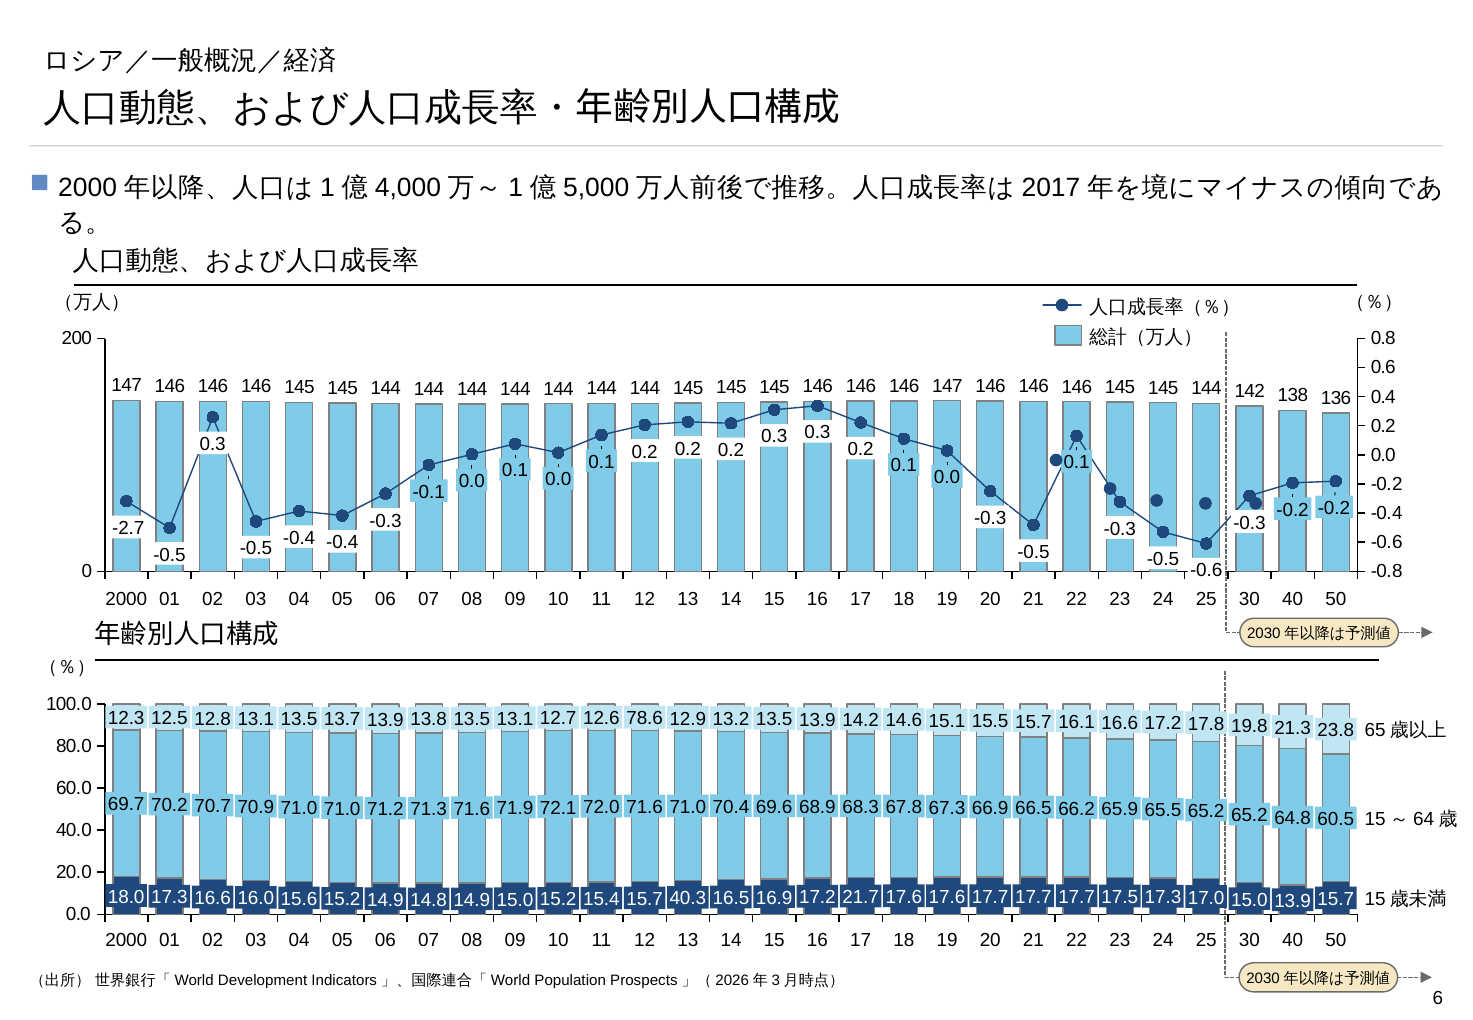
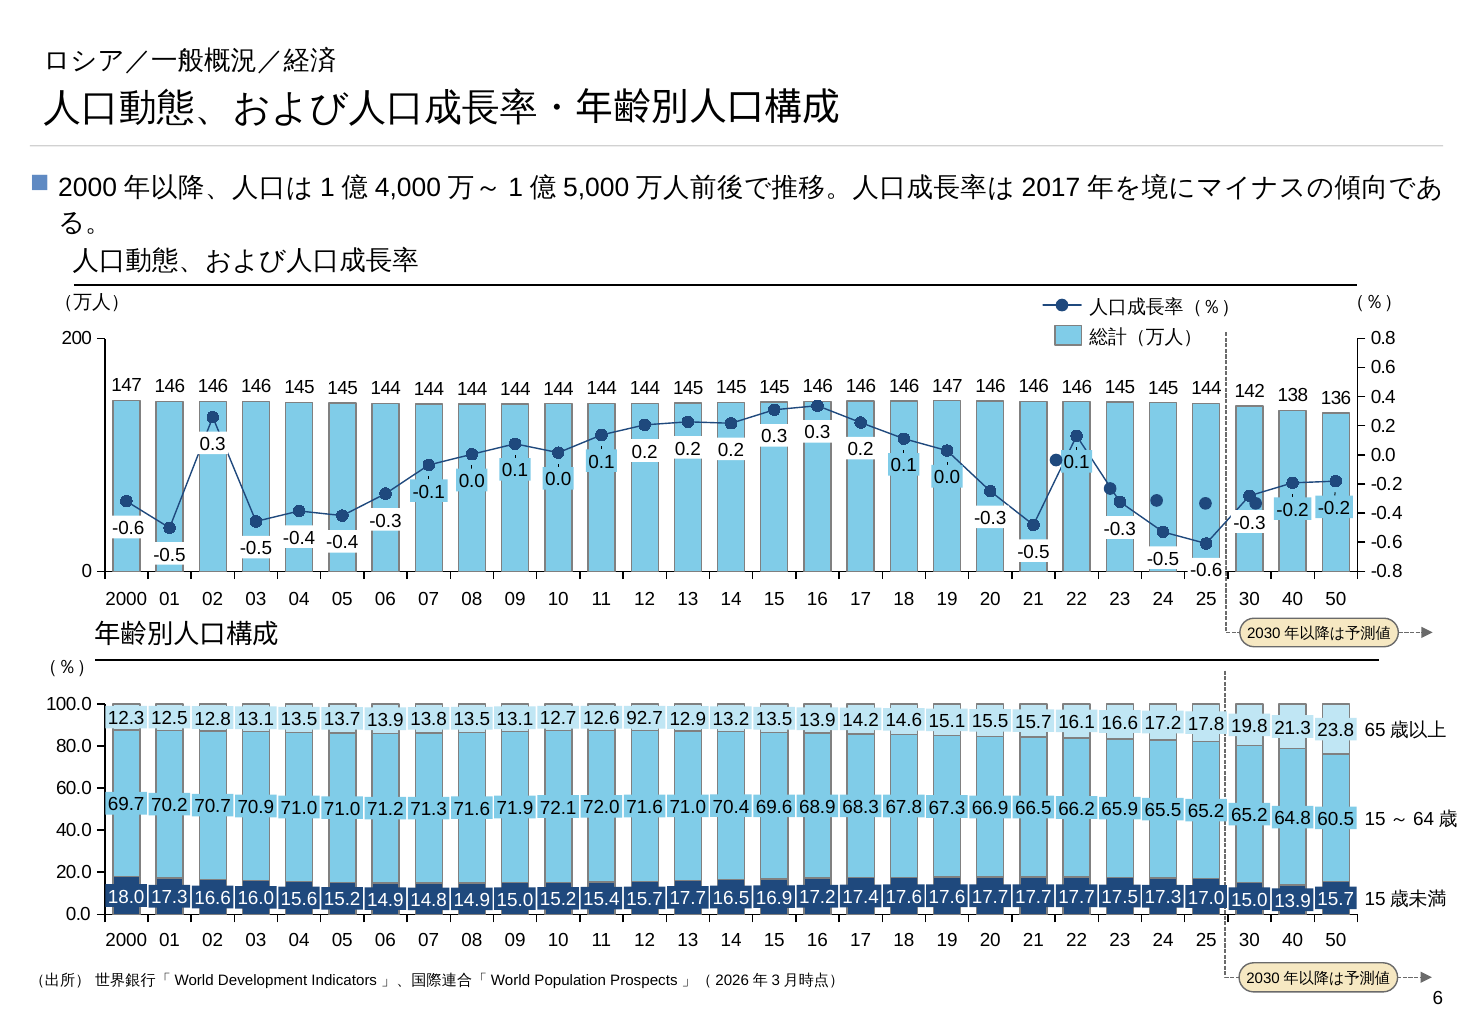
-2.7: -2.7 -> -0.6 (128, 528)
78.6: 78.6 -> 92.7 (645, 718)
21.7: 21.7 -> 17.4 (861, 897)
40.3: 40.3 -> 17.7 (688, 899)
